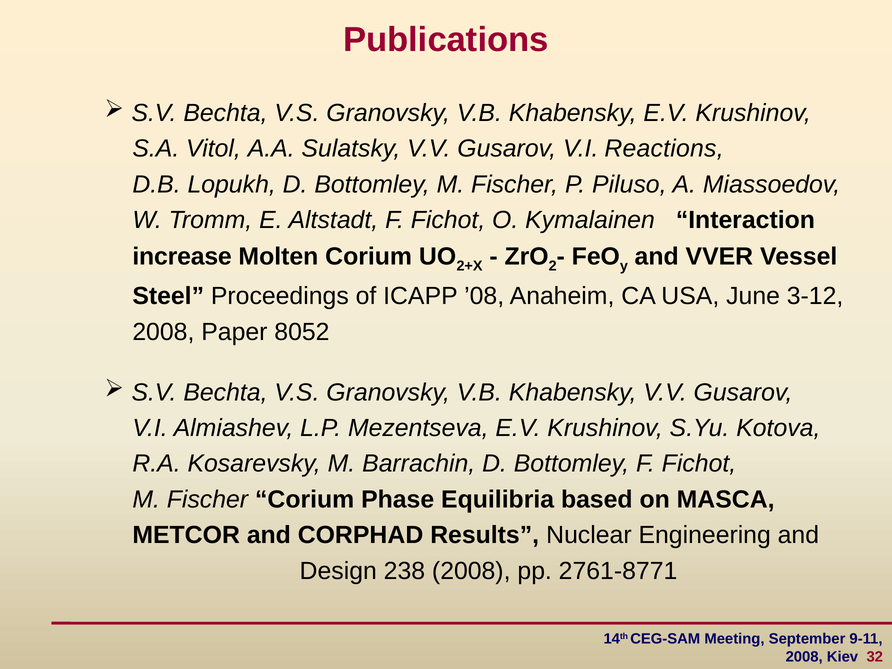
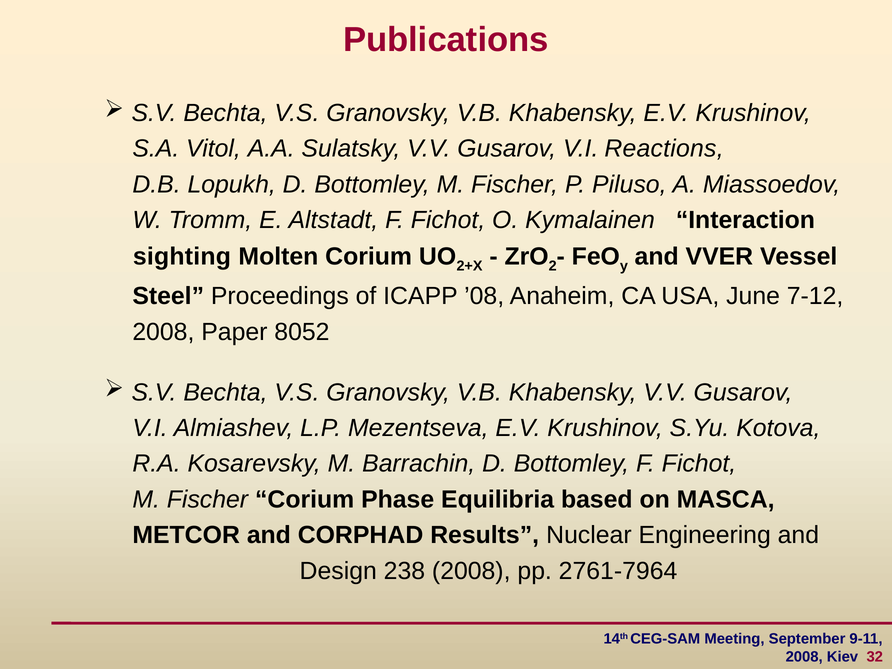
increase: increase -> sighting (182, 257)
3-12: 3-12 -> 7-12 (815, 296)
2761-8771: 2761-8771 -> 2761-7964 (618, 571)
